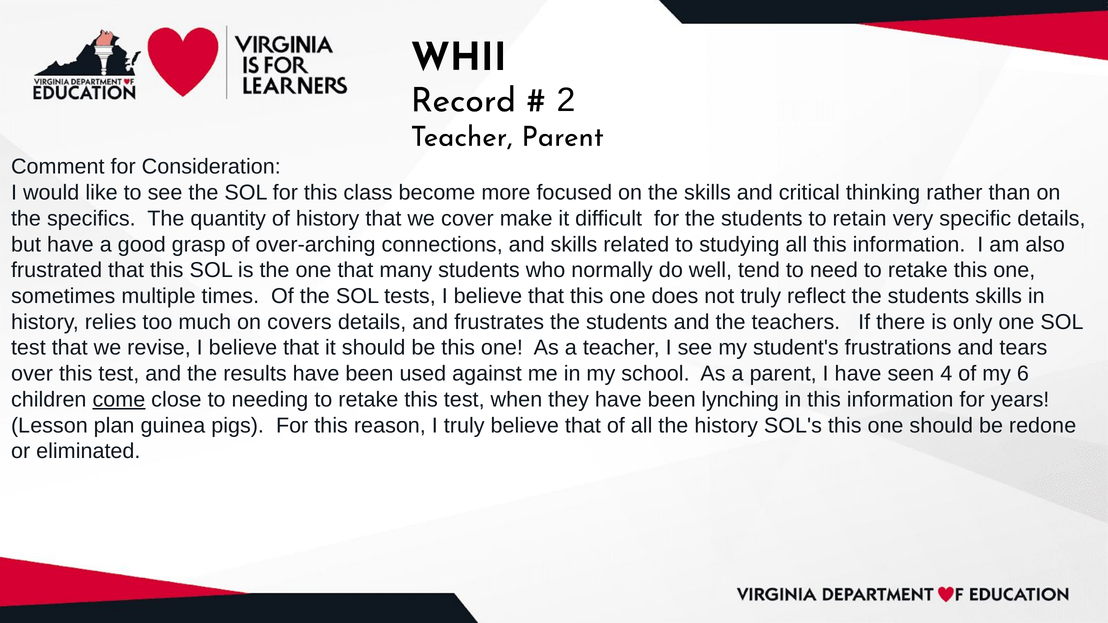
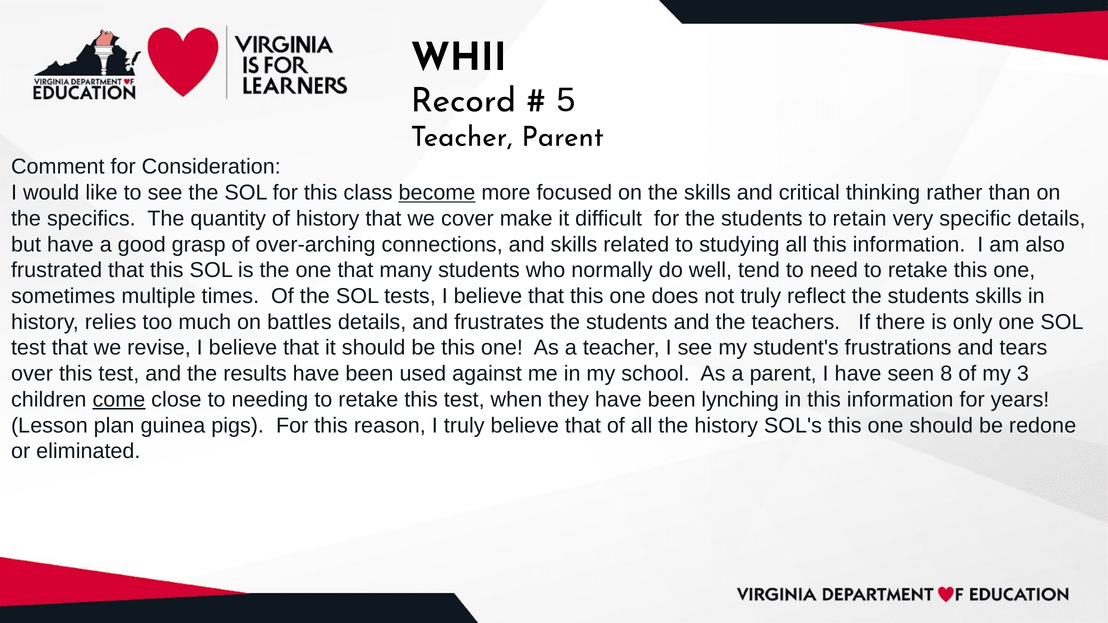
2: 2 -> 5 (566, 100)
become underline: none -> present (437, 193)
covers: covers -> battles (299, 322)
4: 4 -> 8 (946, 374)
6: 6 -> 3 (1023, 374)
